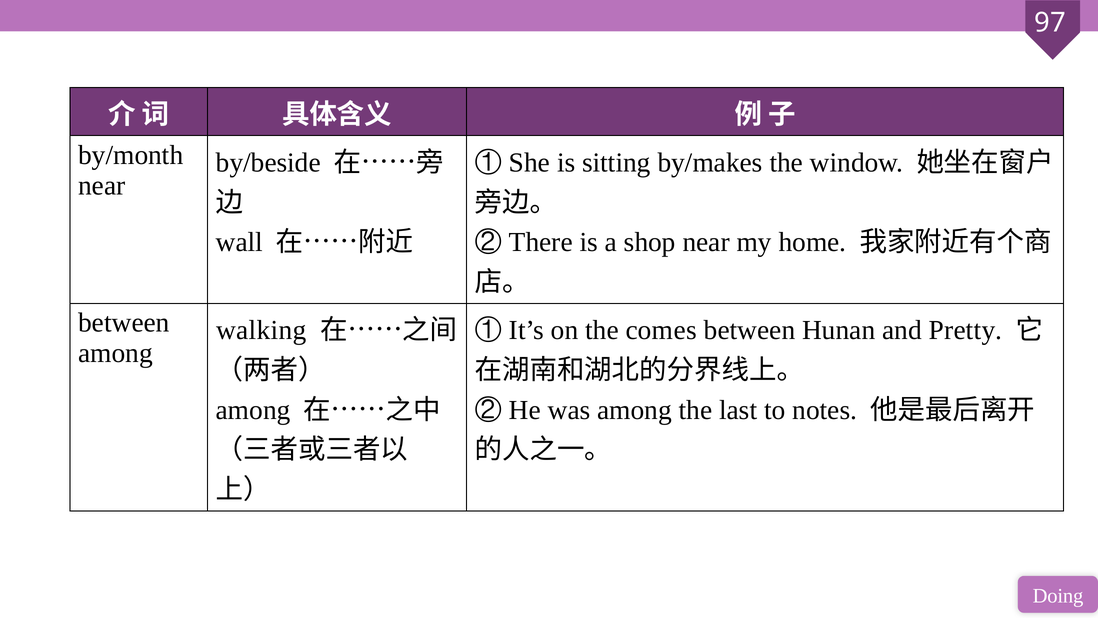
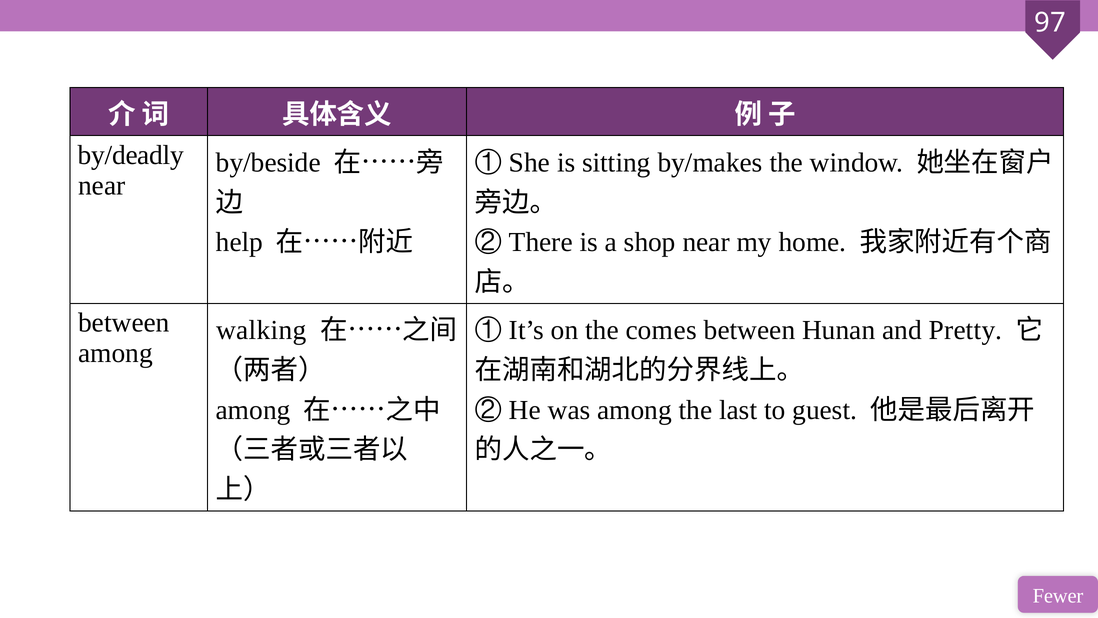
by/month: by/month -> by/deadly (131, 155)
wall: wall -> help (239, 242)
notes: notes -> guest (825, 410)
Doing: Doing -> Fewer (1058, 595)
